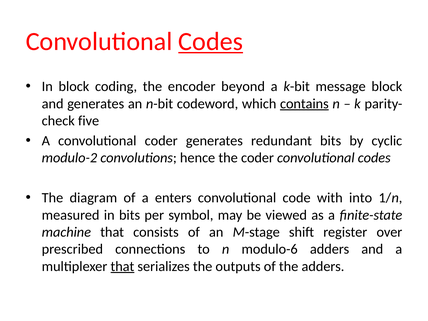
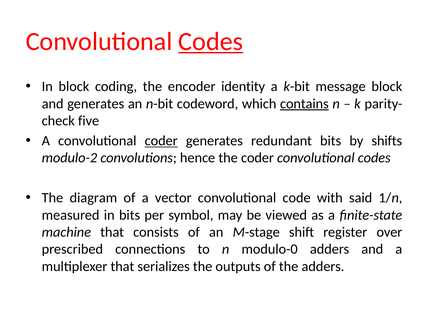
beyond: beyond -> identity (243, 87)
coder underline: none -> present (161, 141)
cyclic: cyclic -> shifts (387, 141)
enters: enters -> vector (173, 198)
into: into -> said (361, 198)
modulo-6: modulo-6 -> modulo-0 (270, 249)
that underline: present -> none (122, 266)
